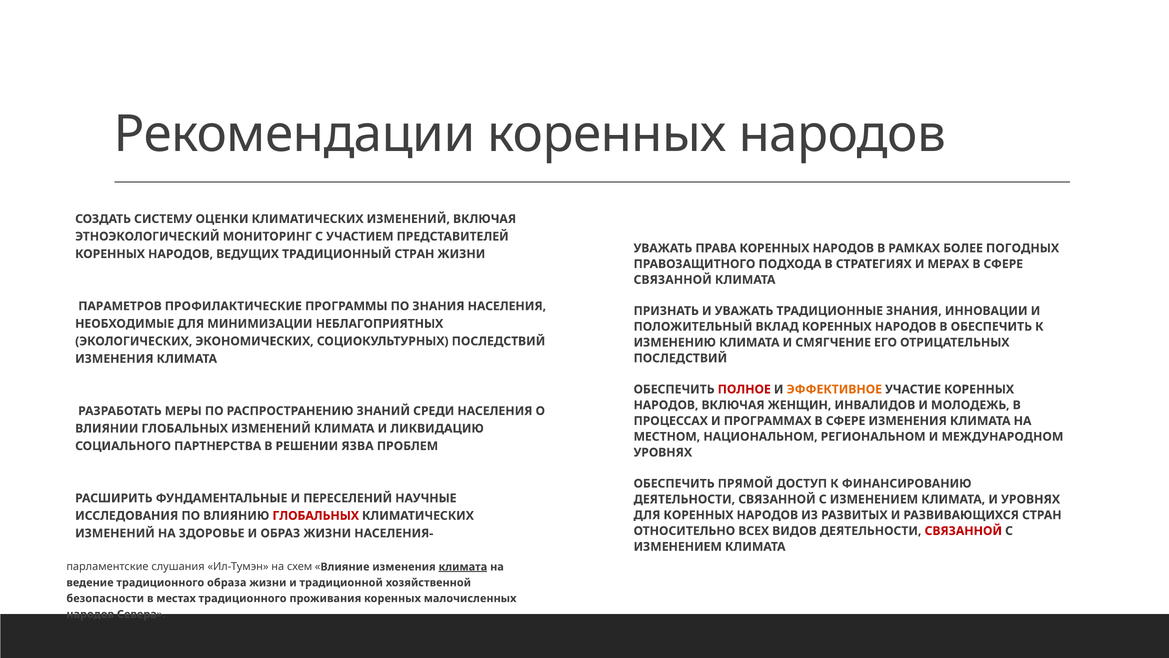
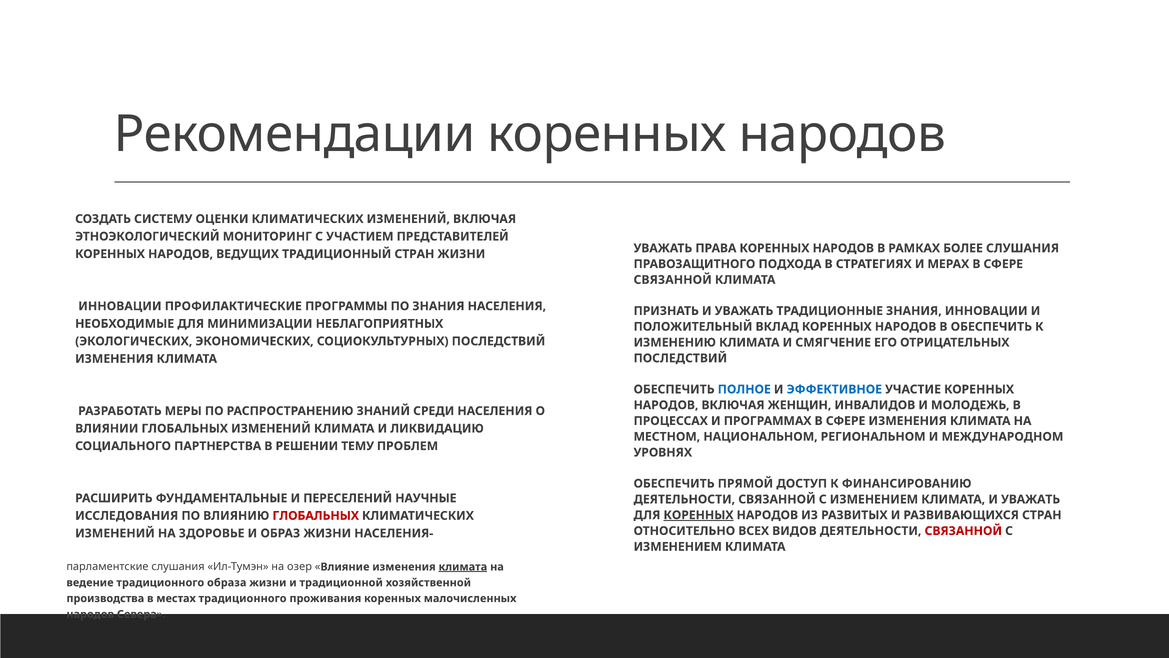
БОЛЕЕ ПОГОДНЫХ: ПОГОДНЫХ -> СЛУШАНИЯ (1023, 248)
ПАРАМЕТРОВ: ПАРАМЕТРОВ -> ИННОВАЦИИ (120, 306)
ПОЛНОЕ colour: red -> blue (744, 389)
ЭФФЕКТИВНОЕ colour: orange -> blue (834, 389)
ЯЗВА: ЯЗВА -> ТЕМУ (358, 446)
КЛИМАТА И УРОВНЯХ: УРОВНЯХ -> УВАЖАТЬ (1031, 499)
КОРЕННЫХ underline: none -> present (698, 515)
схем: схем -> озер (300, 566)
безопасности: безопасности -> производства (105, 598)
